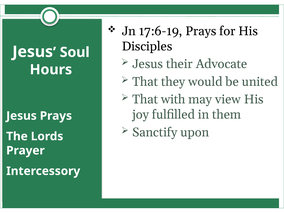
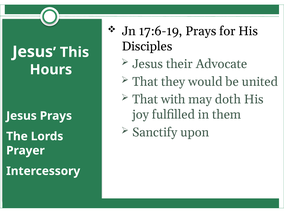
Soul: Soul -> This (75, 52)
view: view -> doth (228, 99)
